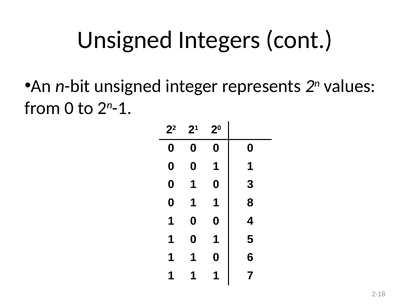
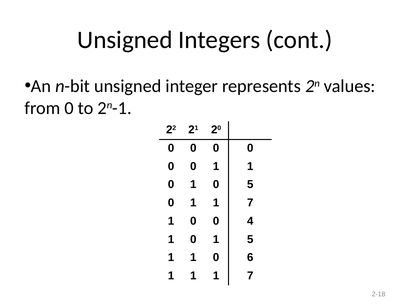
0 3: 3 -> 5 (250, 184)
0 1 1 8: 8 -> 7 (250, 202)
